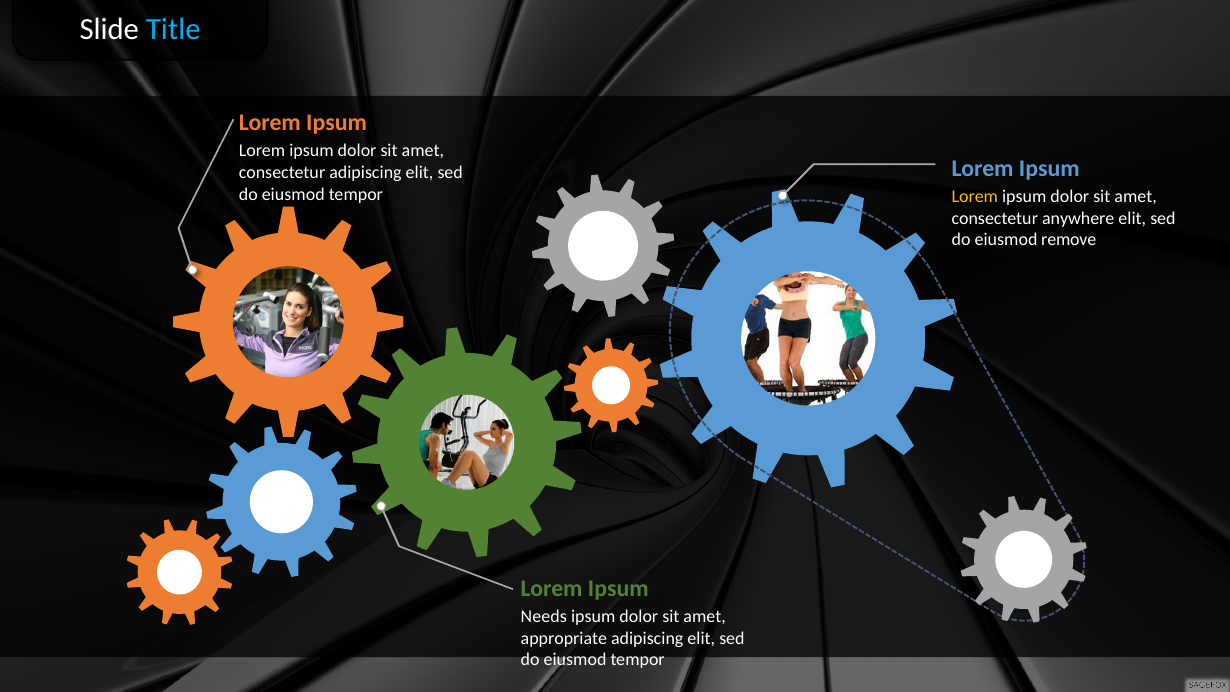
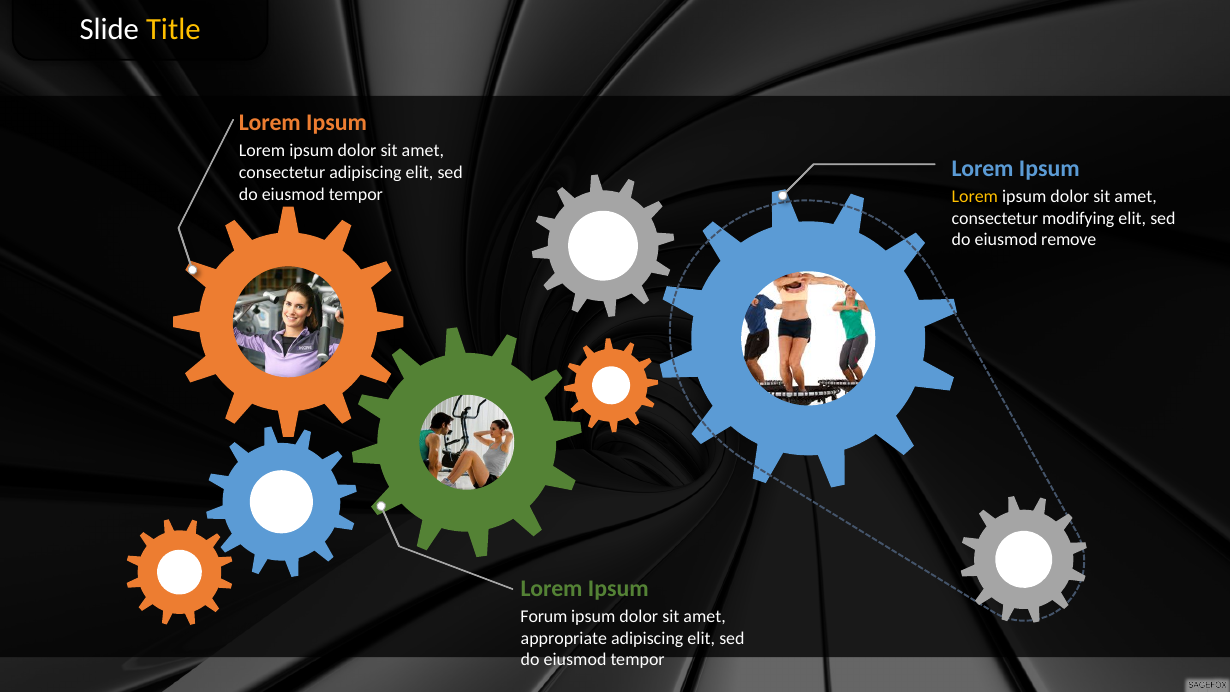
Title colour: light blue -> yellow (173, 29)
anywhere: anywhere -> modifying (1078, 218)
Needs: Needs -> Forum (544, 617)
